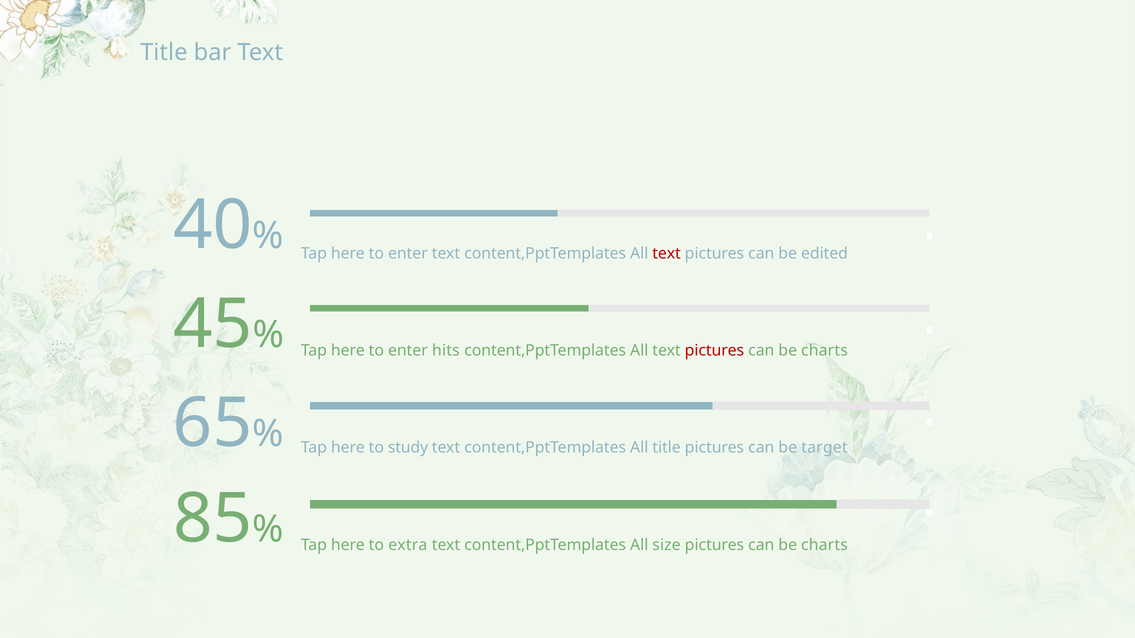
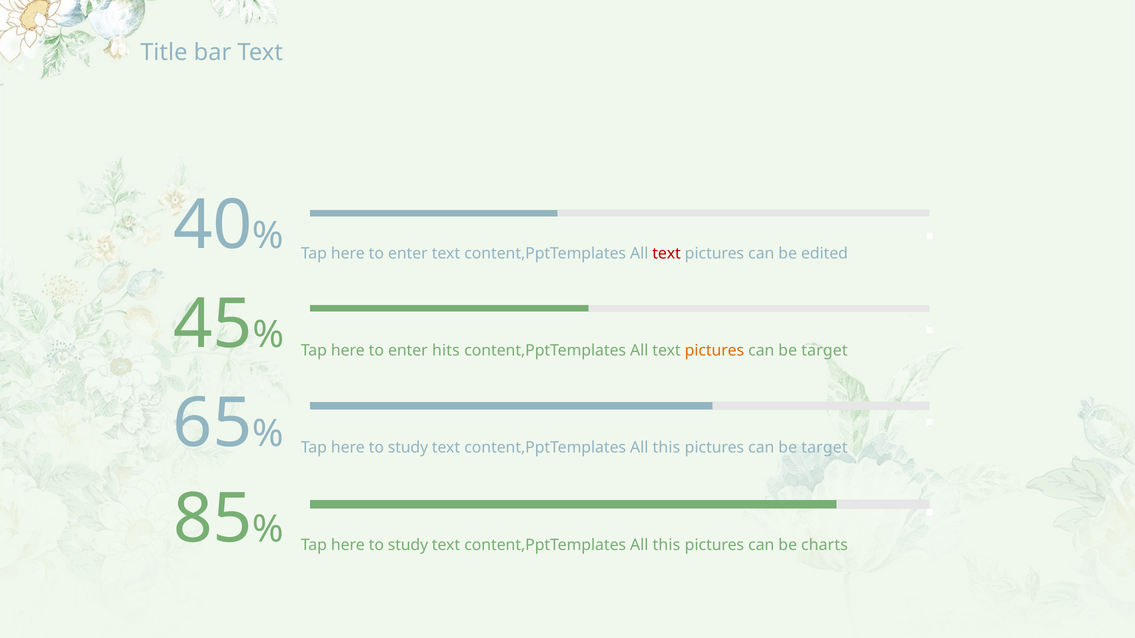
pictures colour: red -> orange (714, 351)
charts: charts -> target (824, 351)
title: title -> this (666, 448)
extra: extra -> study (408, 545)
size: size -> this (666, 545)
